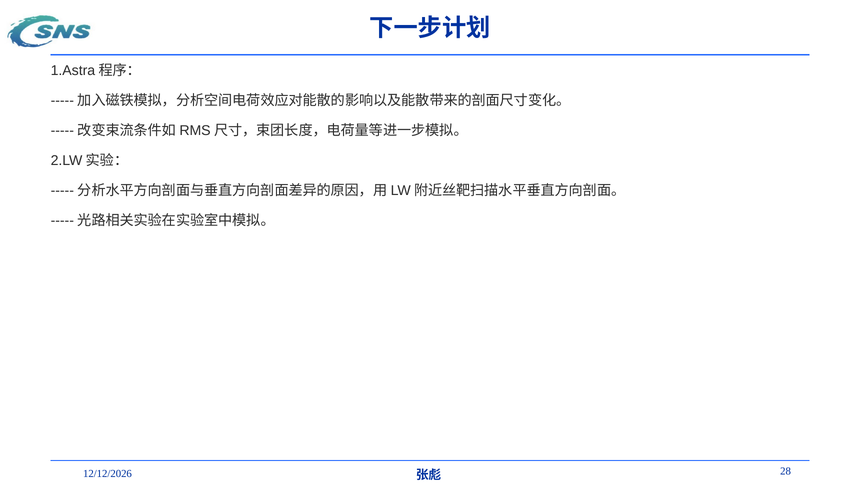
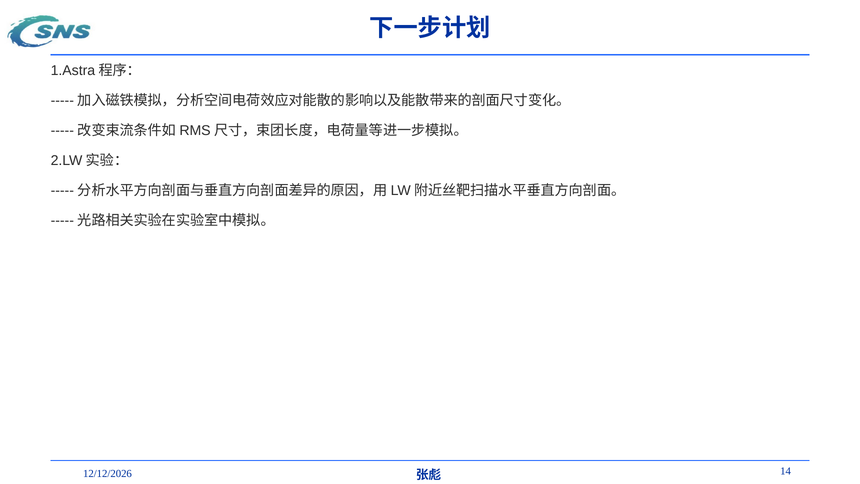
28: 28 -> 14 (786, 471)
